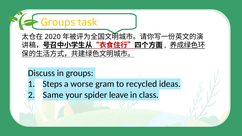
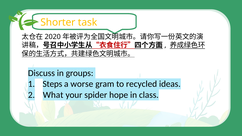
Groups: Groups -> Shorter (58, 22)
Same: Same -> What (53, 95)
leave: leave -> hope (119, 95)
